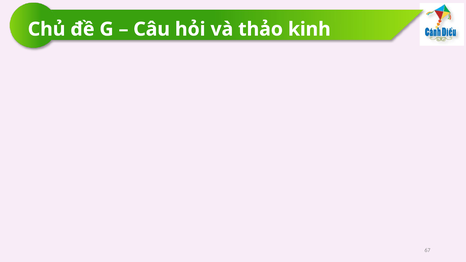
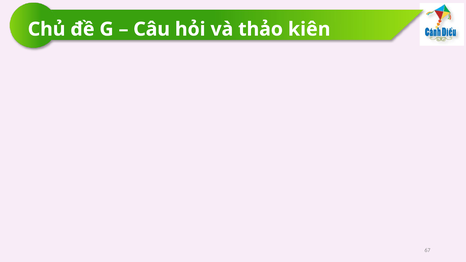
kinh: kinh -> kiên (309, 29)
